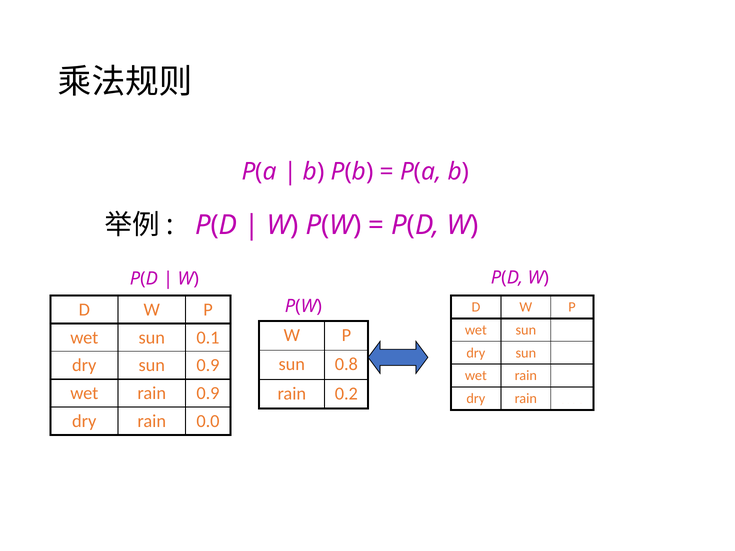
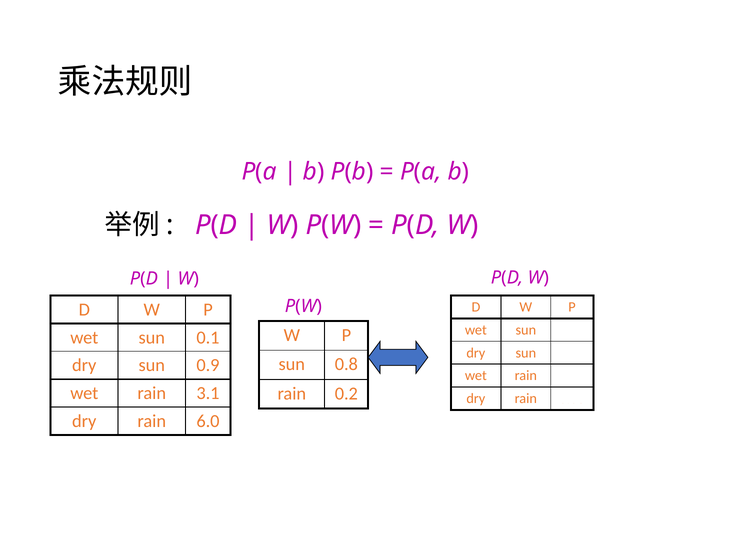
rain 0.9: 0.9 -> 3.1 (208, 394)
0.0: 0.0 -> 6.0 (208, 422)
